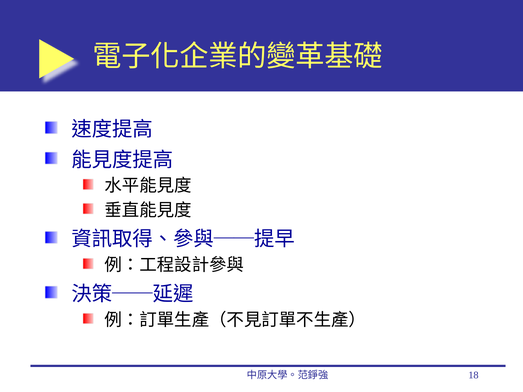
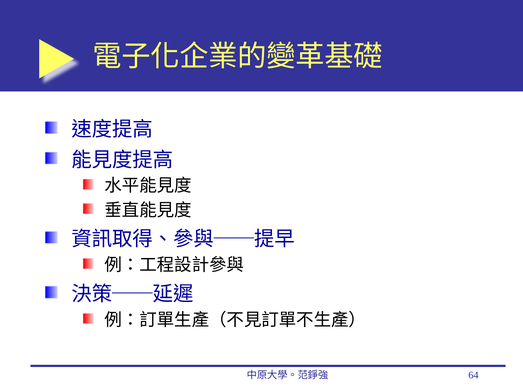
18: 18 -> 64 (473, 376)
